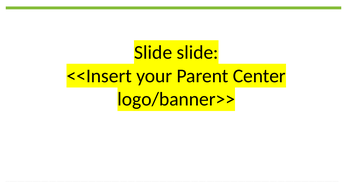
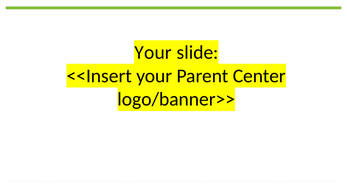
Slide: Slide -> Your (153, 53)
